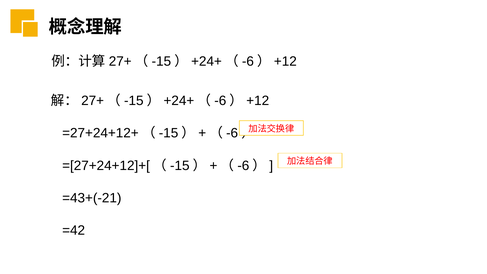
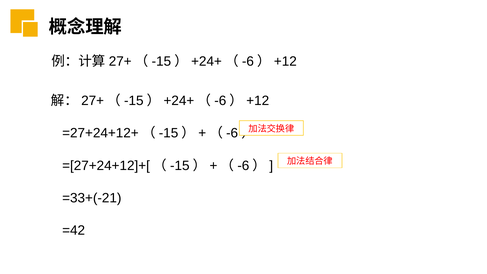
=43+(-21: =43+(-21 -> =33+(-21 (92, 198)
